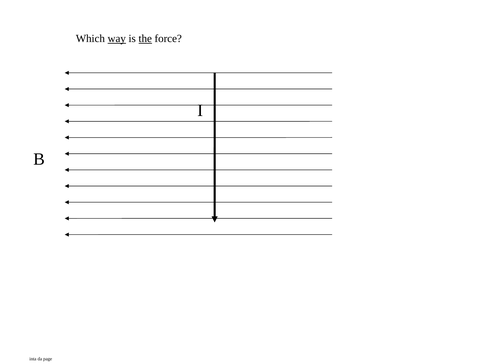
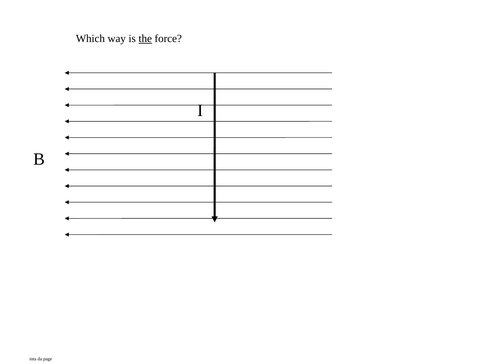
way underline: present -> none (117, 39)
